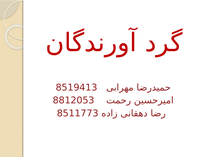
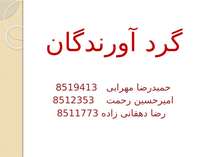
8812053: 8812053 -> 8512353 (74, 101)
